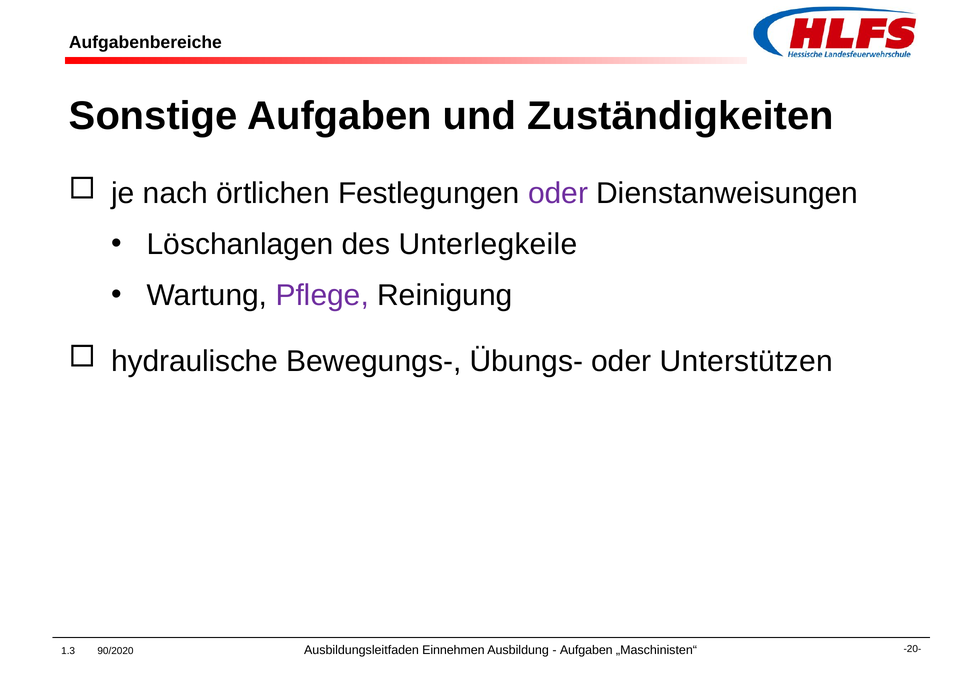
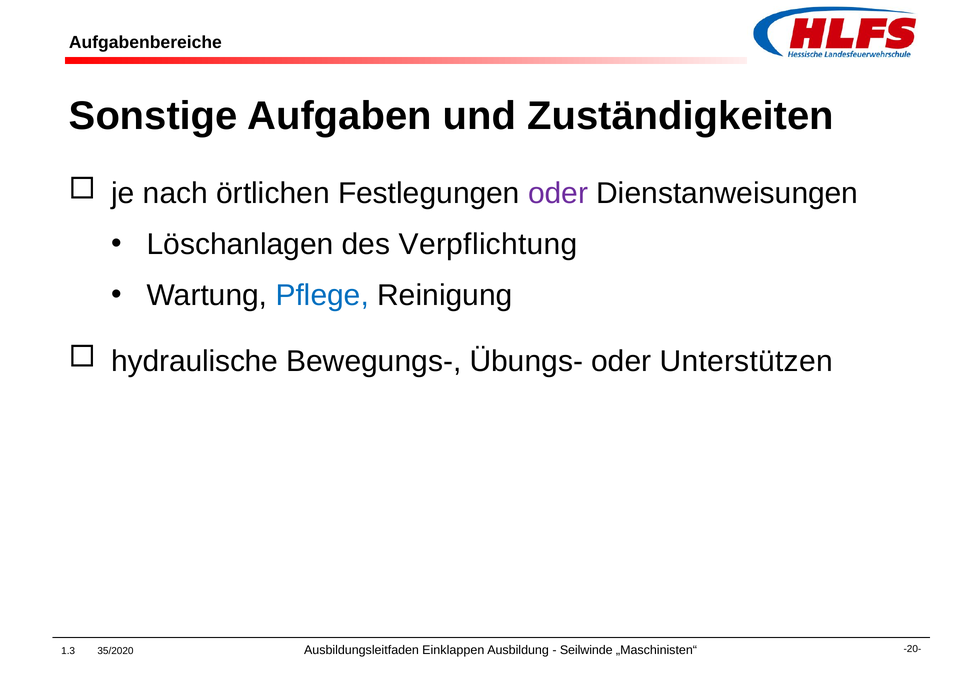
Unterlegkeile: Unterlegkeile -> Verpflichtung (488, 245)
Pflege colour: purple -> blue (322, 296)
90/2020: 90/2020 -> 35/2020 (115, 651)
Einnehmen: Einnehmen -> Einklappen (453, 650)
Aufgaben: Aufgaben -> Seilwinde (586, 650)
